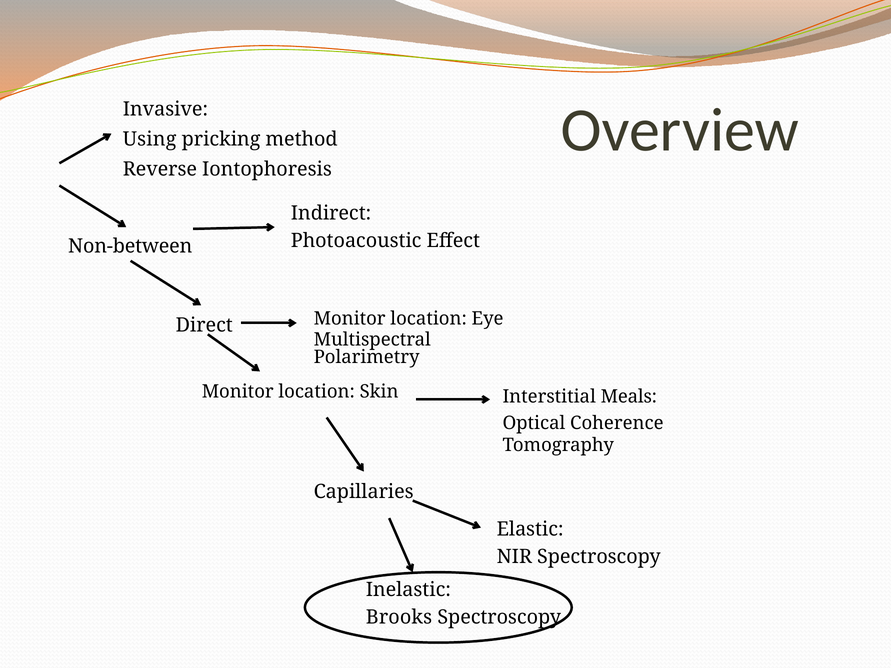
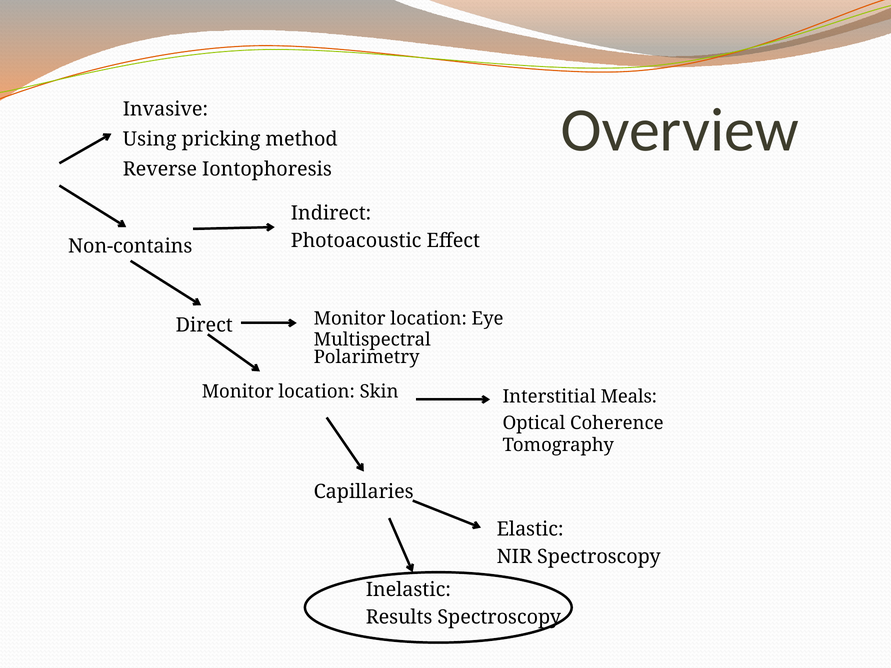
Non-between: Non-between -> Non-contains (130, 247)
Brooks: Brooks -> Results (399, 618)
